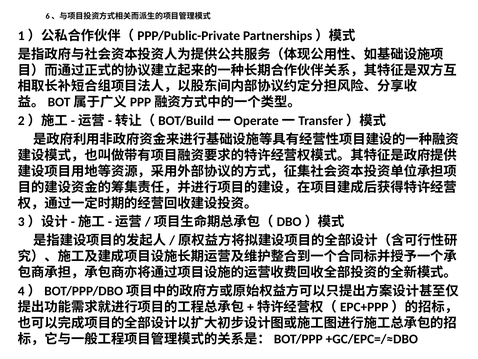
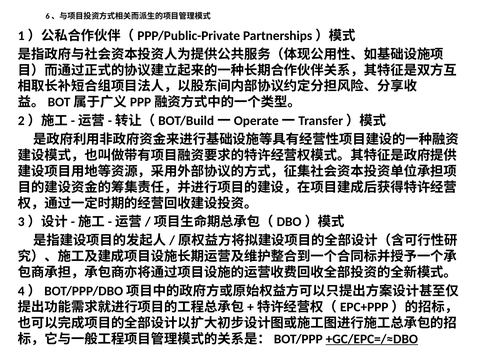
+GC/EPC=/≈DBO underline: none -> present (372, 339)
